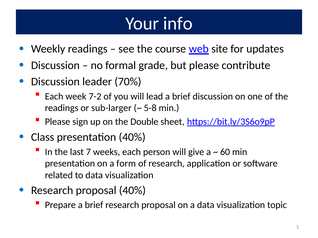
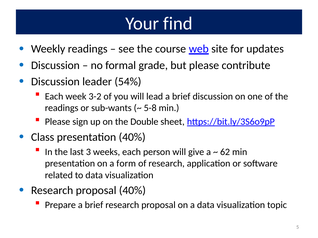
info: info -> find (178, 24)
70%: 70% -> 54% (128, 82)
7-2: 7-2 -> 3-2 (95, 97)
sub-larger: sub-larger -> sub-wants (111, 108)
7: 7 -> 3 (88, 152)
60: 60 -> 62 (225, 152)
